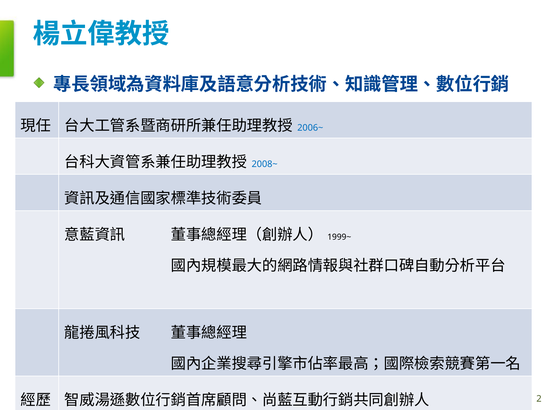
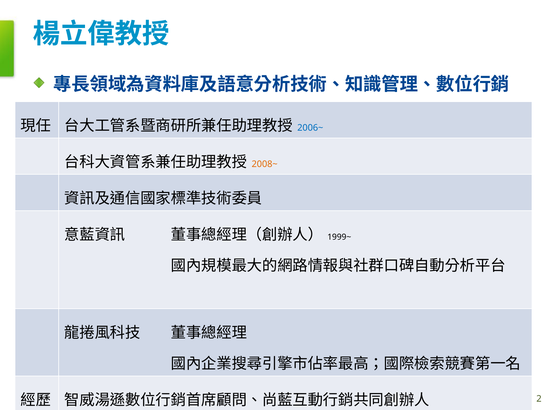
2008~ colour: blue -> orange (265, 164)
